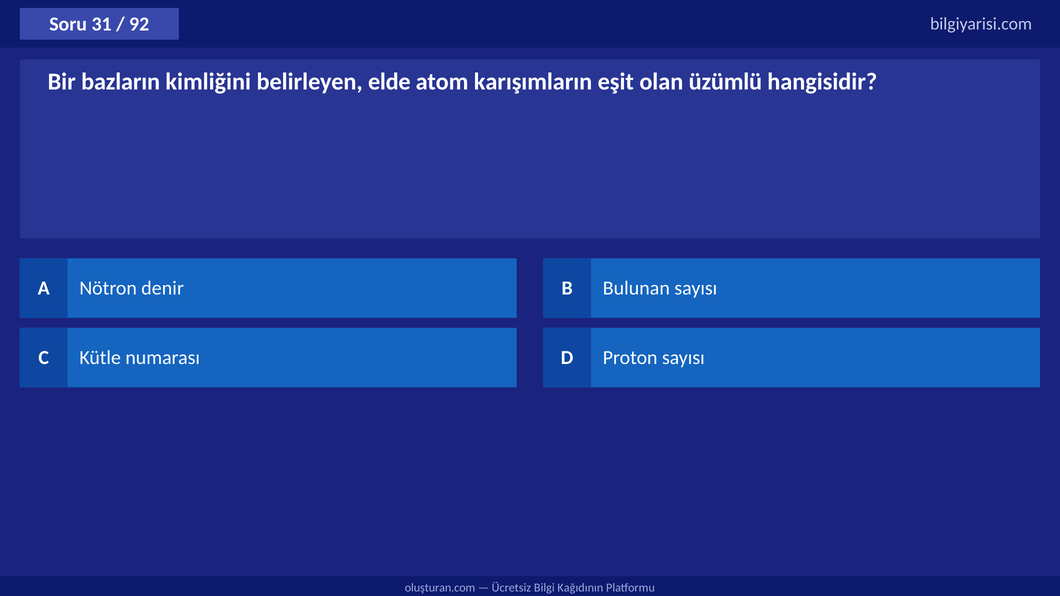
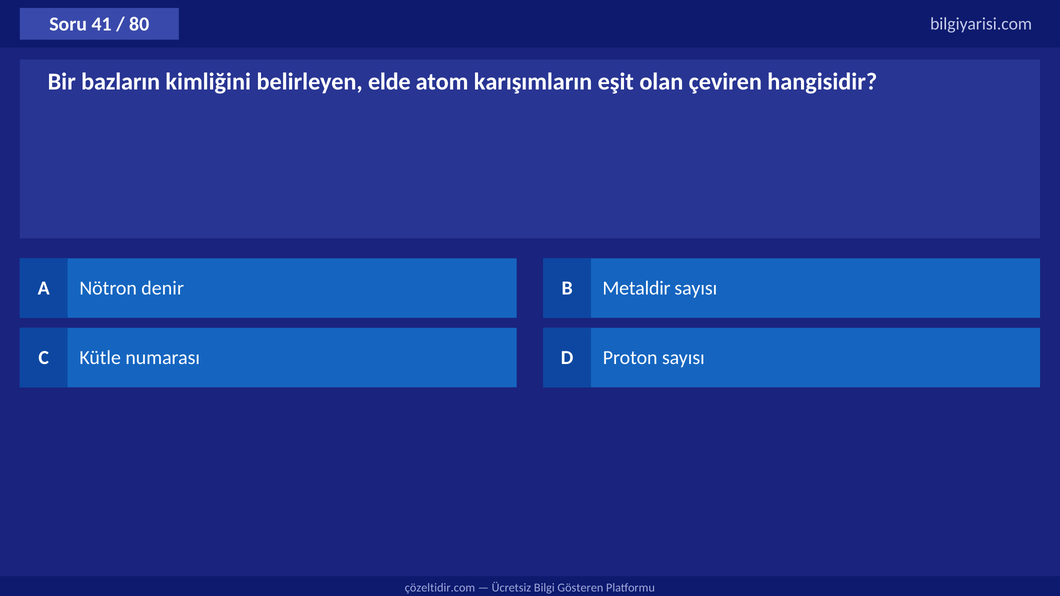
31: 31 -> 41 (102, 24)
92: 92 -> 80 (139, 24)
üzümlü: üzümlü -> çeviren (725, 82)
Bulunan: Bulunan -> Metaldir (636, 288)
oluşturan.com: oluşturan.com -> çözeltidir.com (440, 588)
Kağıdının: Kağıdının -> Gösteren (580, 588)
